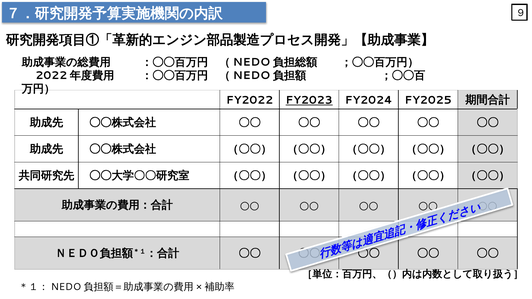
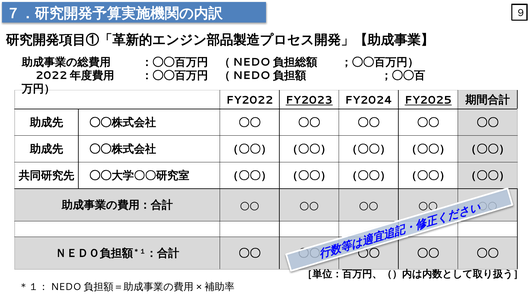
FY2025 underline: none -> present (428, 100)
